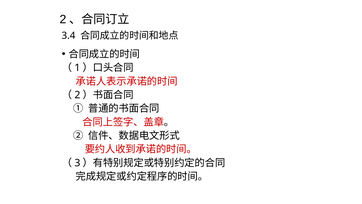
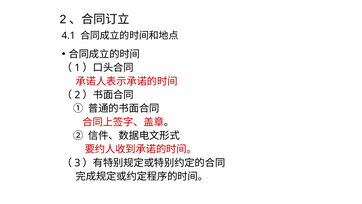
3.4: 3.4 -> 4.1 (68, 36)
